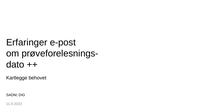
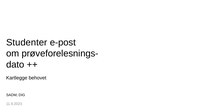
Erfaringer: Erfaringer -> Studenter (27, 43)
